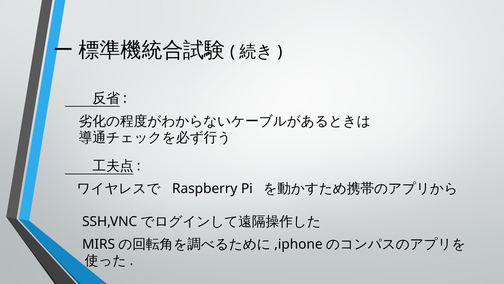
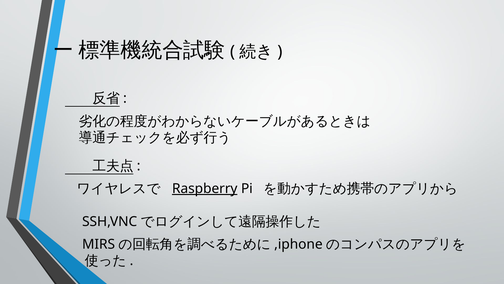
Raspberry underline: none -> present (205, 188)
